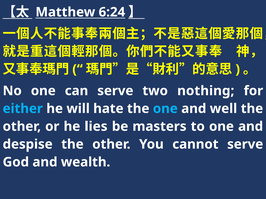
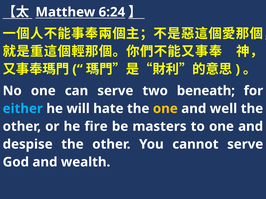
nothing: nothing -> beneath (206, 91)
one colour: light blue -> yellow (165, 109)
lies: lies -> fire (96, 127)
